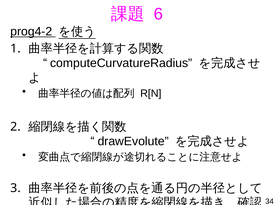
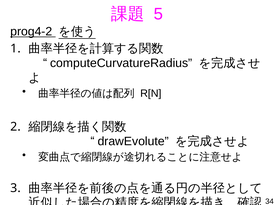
6: 6 -> 5 (158, 14)
